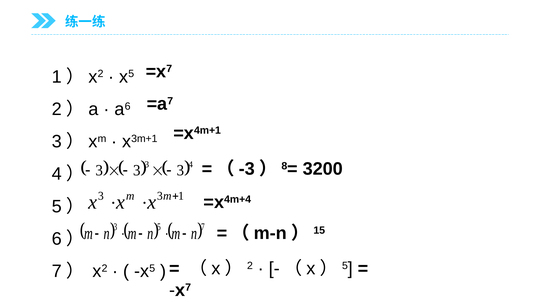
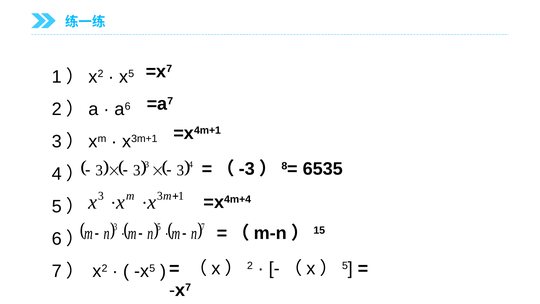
3200: 3200 -> 6535 (323, 169)
